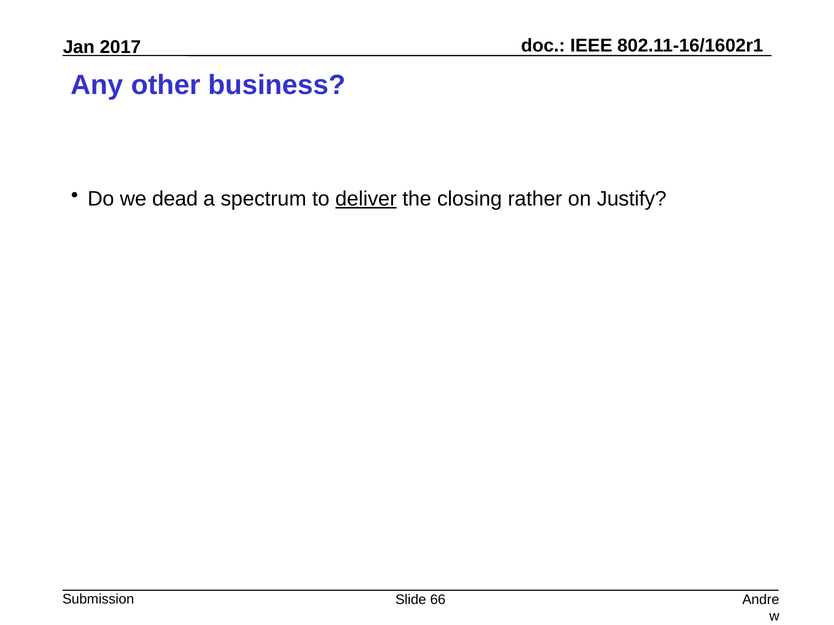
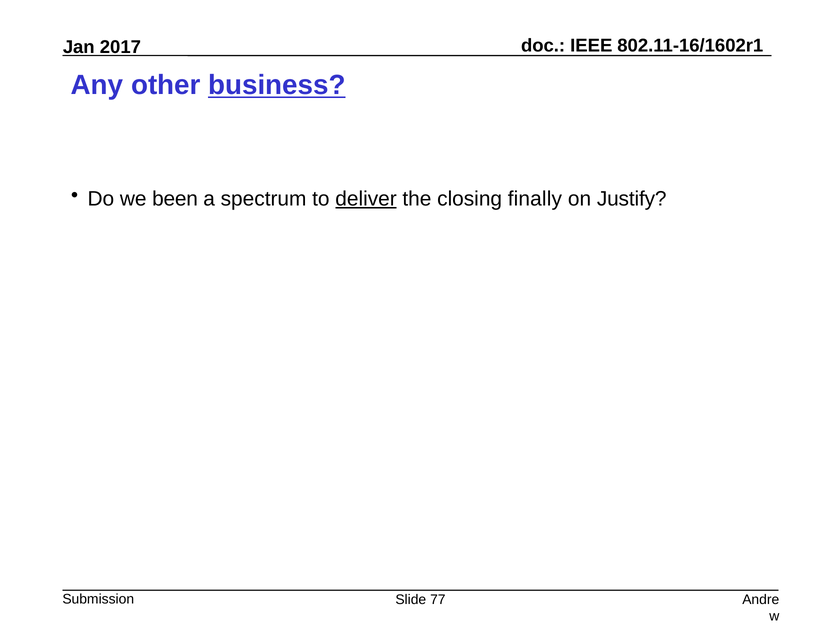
business underline: none -> present (277, 85)
dead: dead -> been (175, 199)
rather: rather -> finally (535, 199)
66: 66 -> 77 (438, 600)
